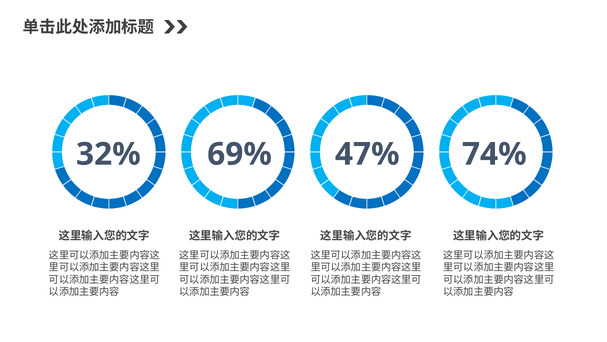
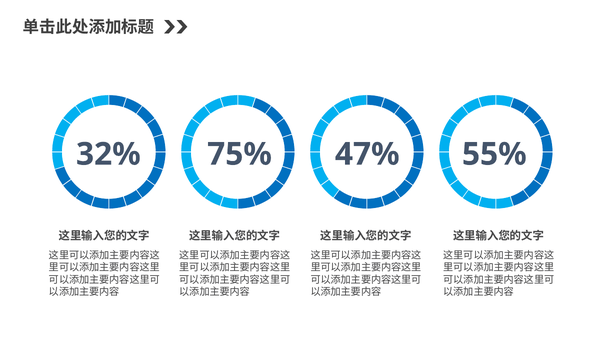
69%: 69% -> 75% (240, 154)
74%: 74% -> 55% (494, 154)
